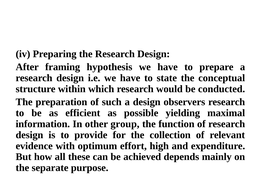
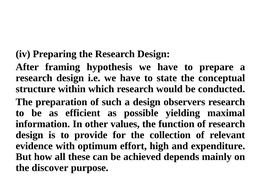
group: group -> values (125, 124)
separate: separate -> discover (50, 168)
